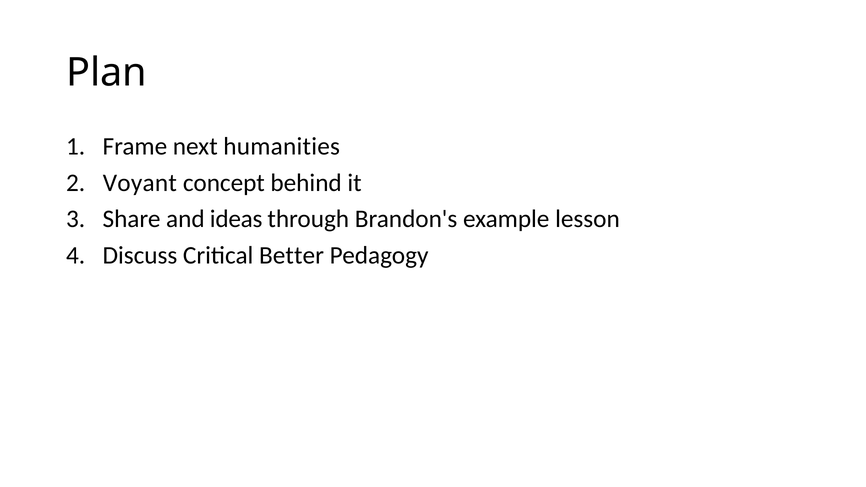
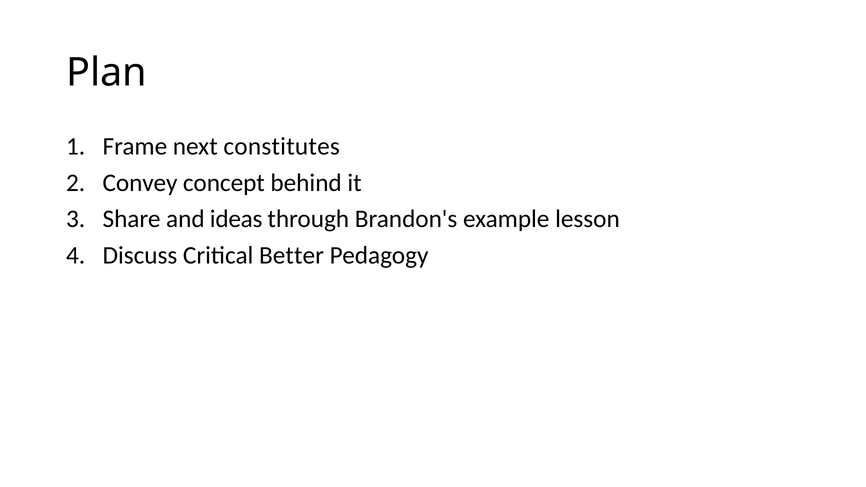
humanities: humanities -> constitutes (282, 146)
Voyant: Voyant -> Convey (140, 183)
